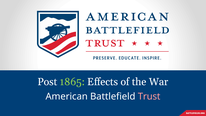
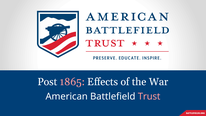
1865 colour: light green -> pink (72, 82)
